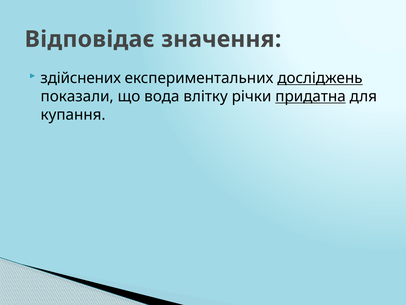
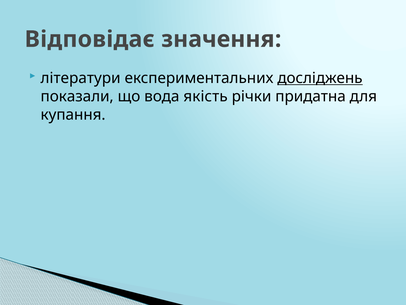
здійснених: здійснених -> літератури (81, 78)
влітку: влітку -> якість (206, 96)
придатна underline: present -> none (311, 96)
